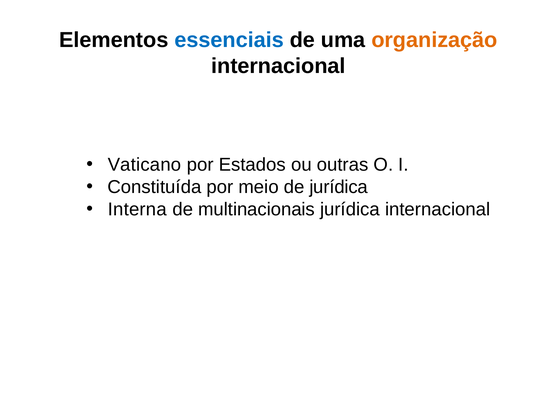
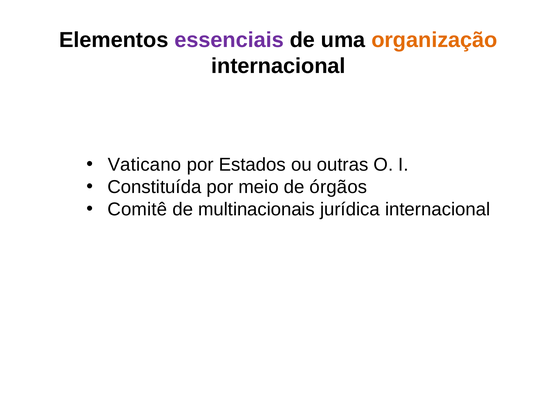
essenciais colour: blue -> purple (229, 40)
de jurídica: jurídica -> órgãos (338, 187)
Interna: Interna -> Comitê (137, 209)
